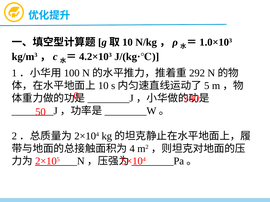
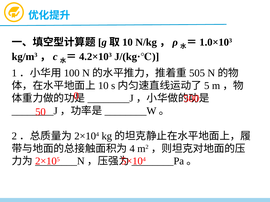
292: 292 -> 505 (197, 73)
